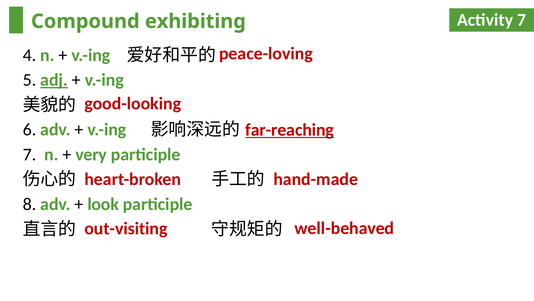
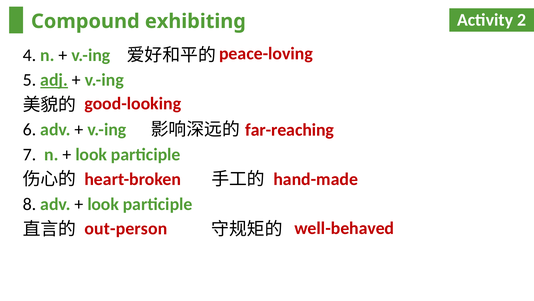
Activity 7: 7 -> 2 (522, 20)
far-reaching underline: present -> none (290, 130)
very: very -> look (91, 154)
out-visiting: out-visiting -> out-person (126, 228)
